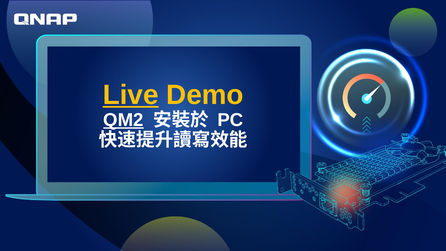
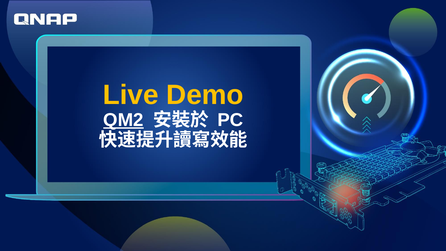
Live underline: present -> none (131, 95)
